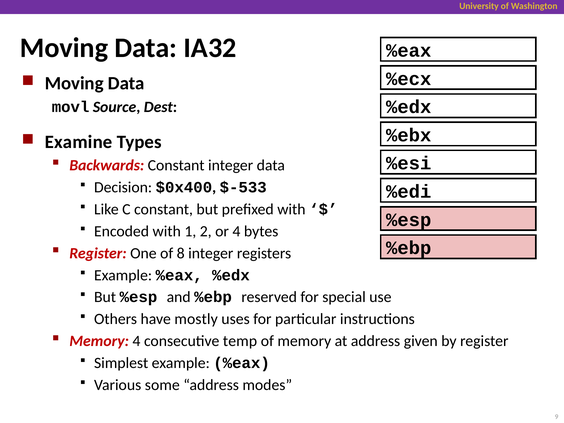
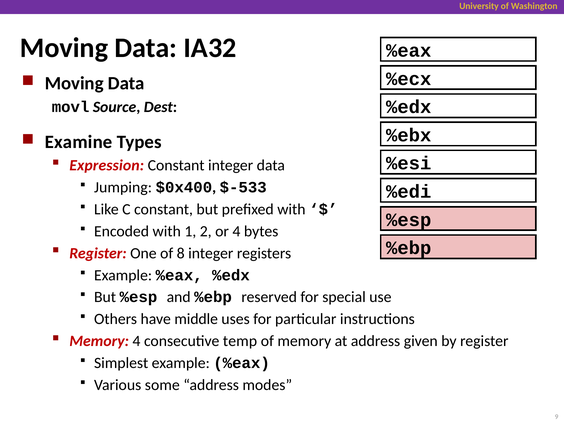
Backwards: Backwards -> Expression (107, 165)
Decision: Decision -> Jumping (123, 187)
mostly: mostly -> middle (196, 319)
